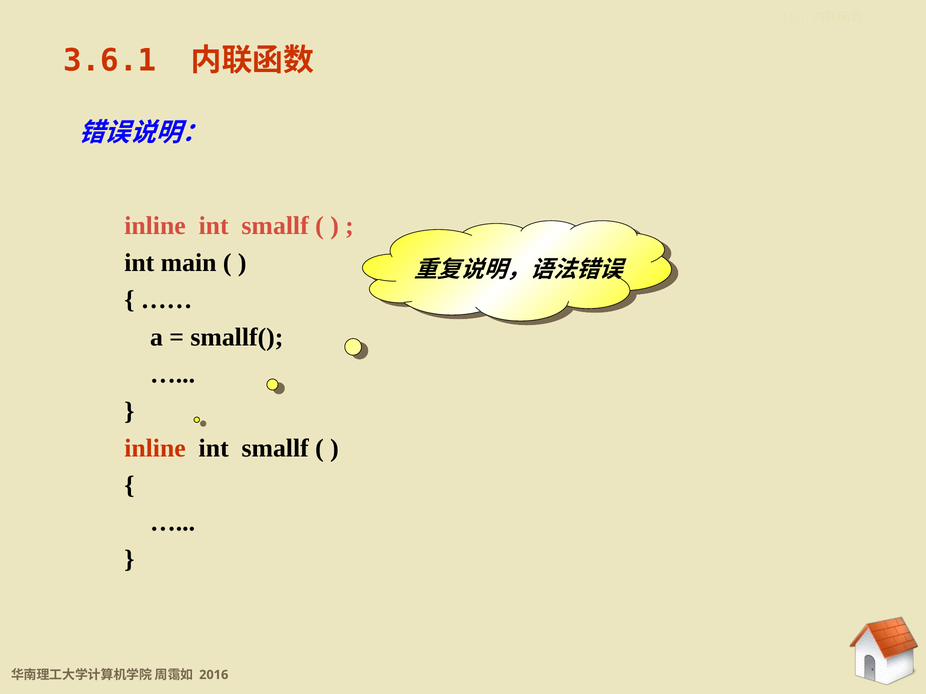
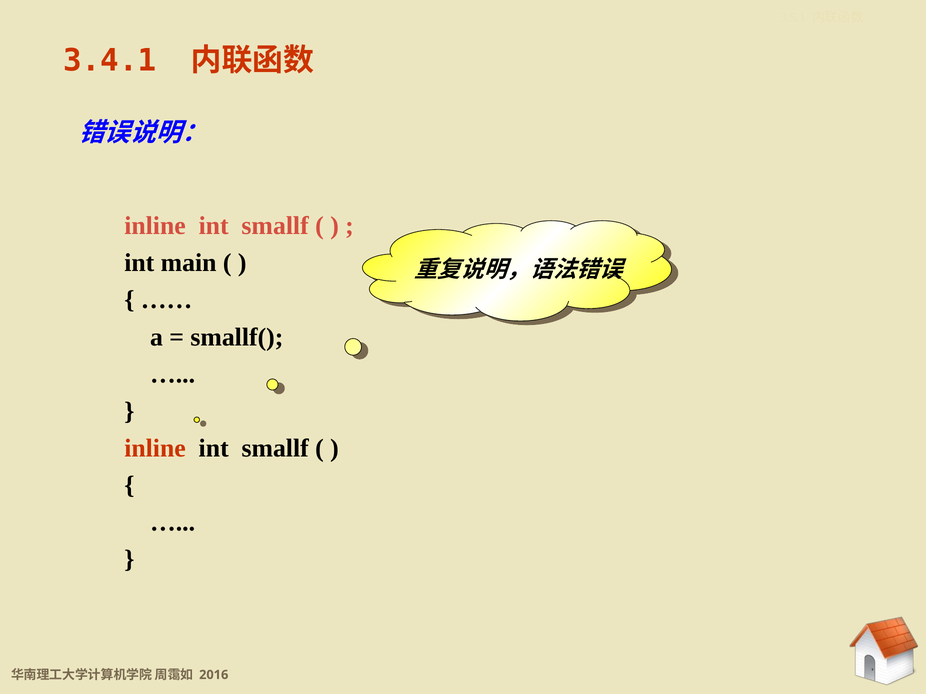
3.6.1: 3.6.1 -> 3.4.1 (110, 61)
